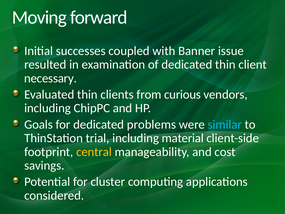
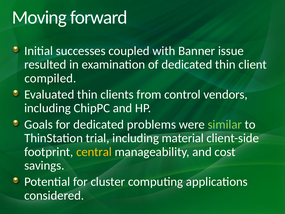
necessary: necessary -> compiled (50, 78)
curious: curious -> control (183, 94)
similar colour: light blue -> light green (225, 124)
